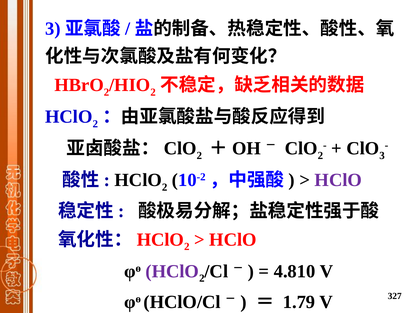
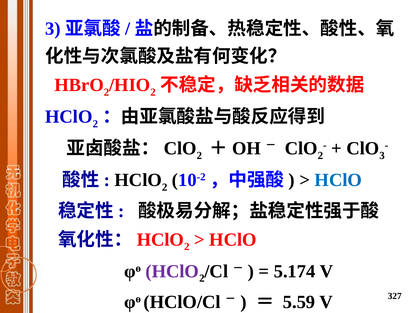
HClO colour: purple -> blue (338, 180)
4.810: 4.810 -> 5.174 (295, 271)
1.79: 1.79 -> 5.59 (299, 302)
